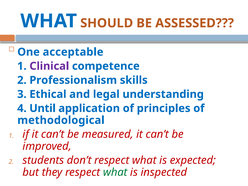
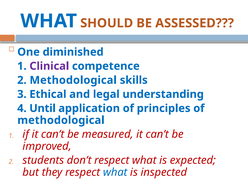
acceptable: acceptable -> diminished (73, 52)
2 Professionalism: Professionalism -> Methodological (73, 80)
what colour: green -> blue (115, 172)
